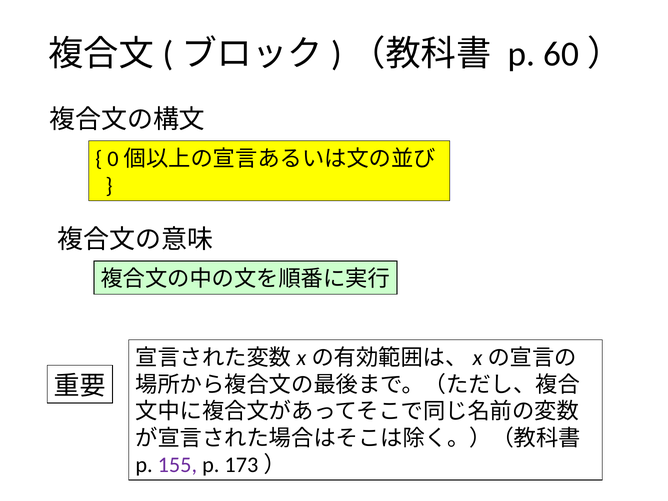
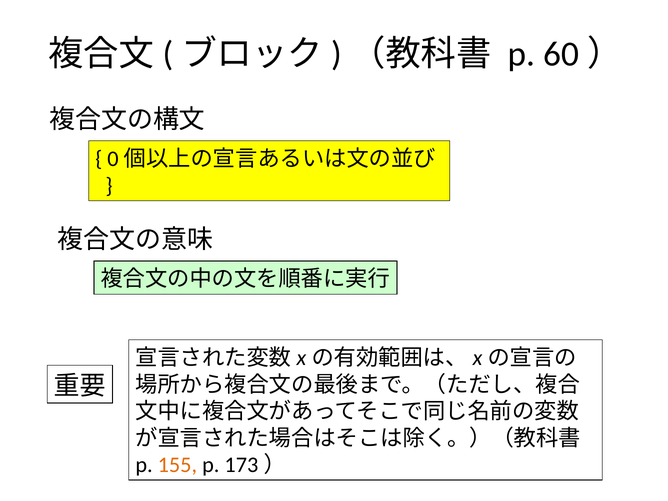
155 colour: purple -> orange (177, 465)
